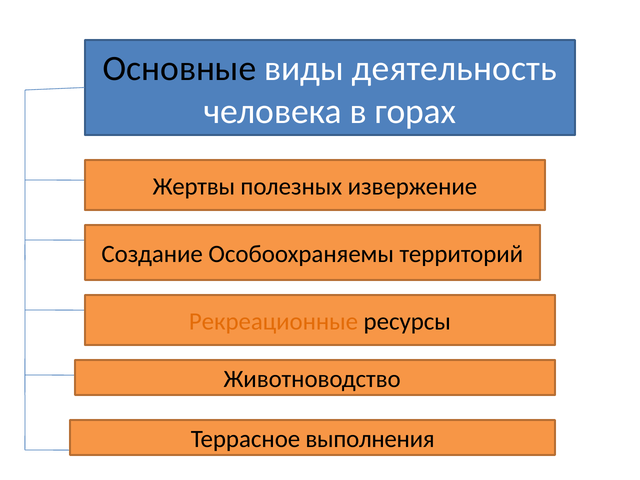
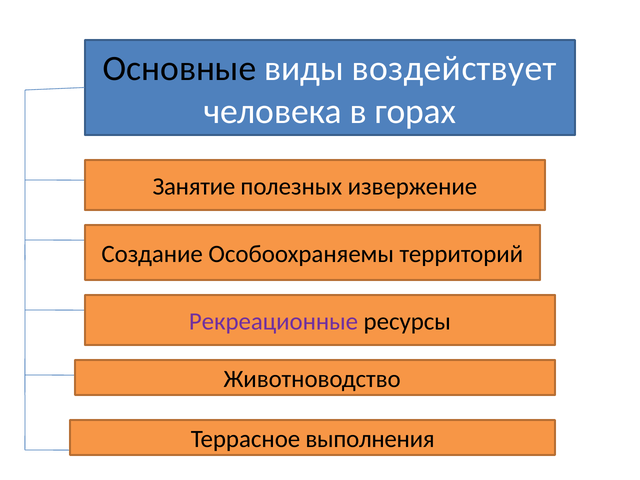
деятельность: деятельность -> воздействует (454, 69)
Жертвы: Жертвы -> Занятие (194, 187)
Рекреационные colour: orange -> purple (274, 322)
